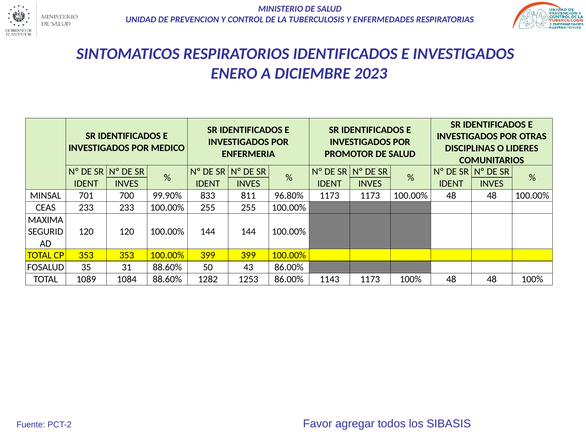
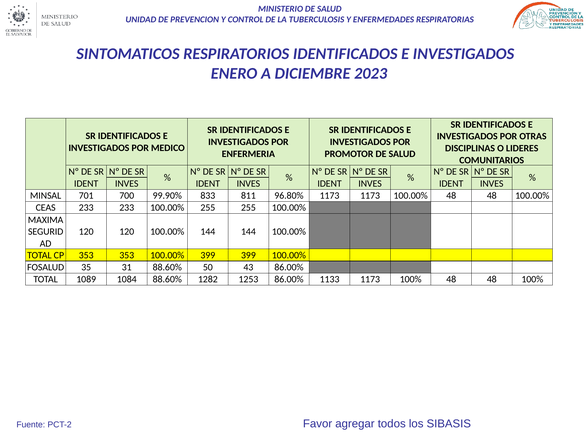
1143: 1143 -> 1133 (330, 280)
